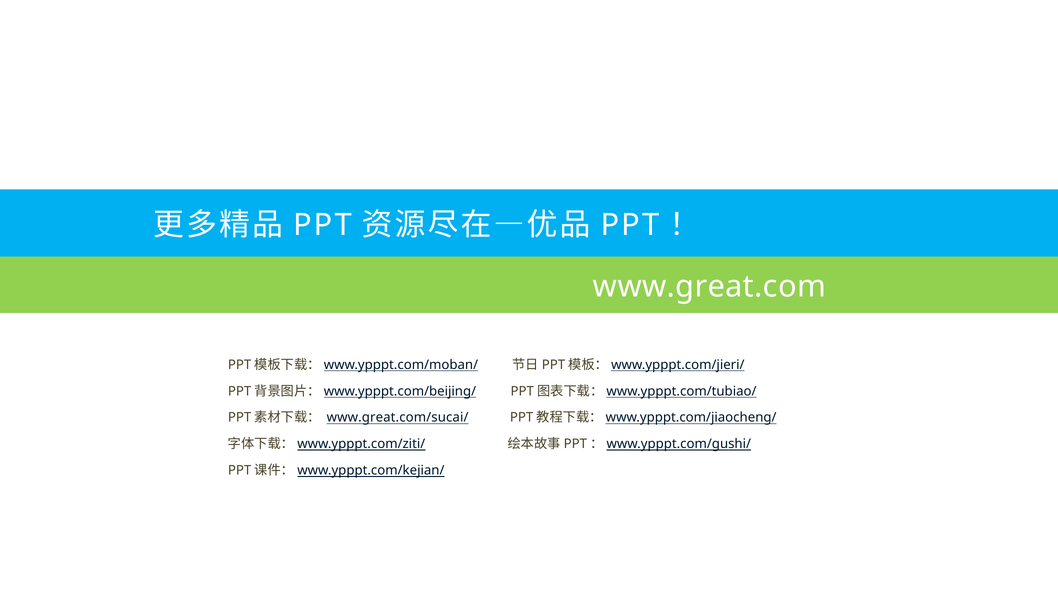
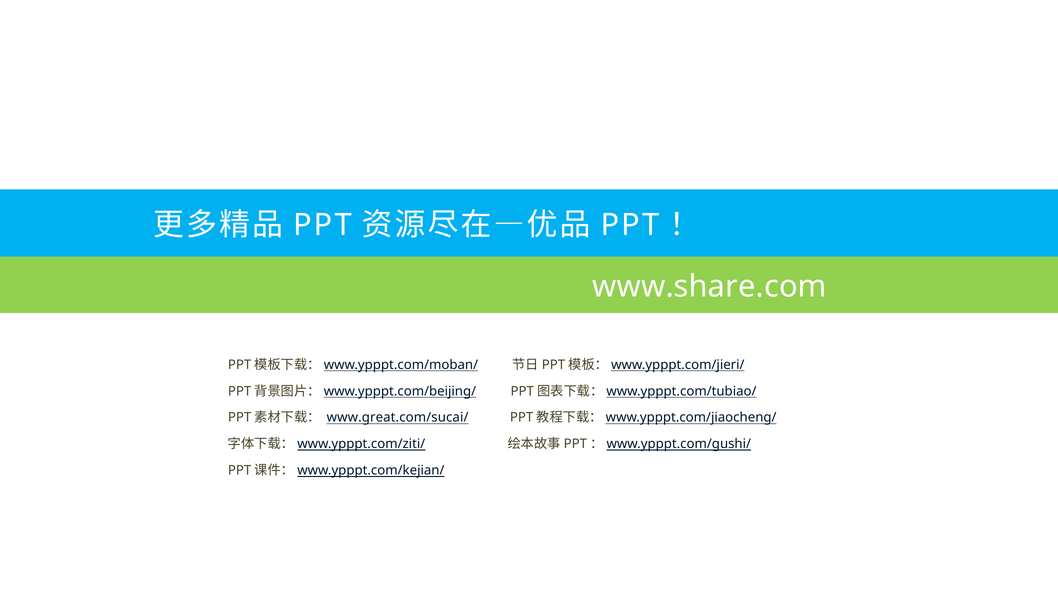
www.great.com: www.great.com -> www.share.com (710, 287)
